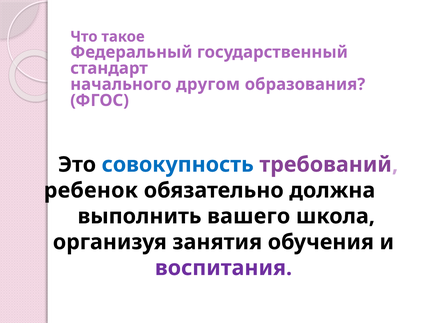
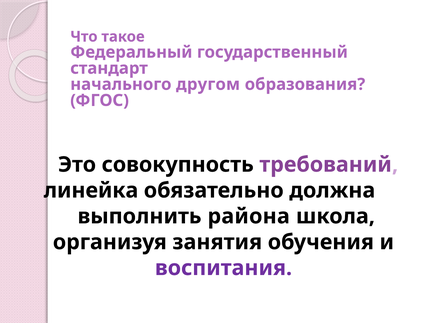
совокупность colour: blue -> black (178, 164)
ребенок: ребенок -> линейка (91, 190)
вашего: вашего -> района (249, 216)
